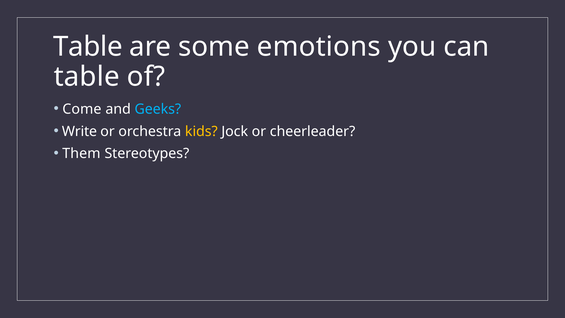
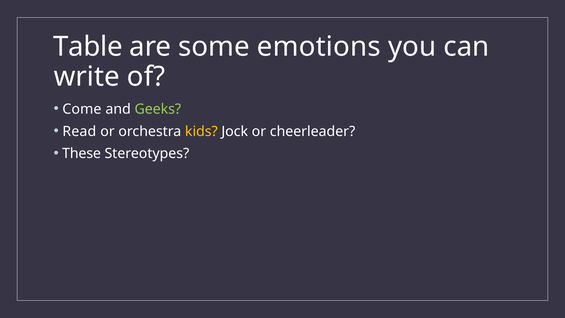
table: table -> write (87, 77)
Geeks colour: light blue -> light green (158, 109)
Write: Write -> Read (79, 131)
Them: Them -> These (82, 154)
